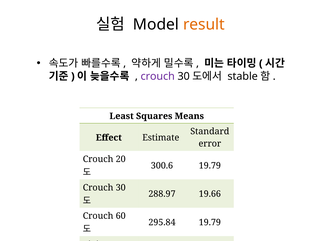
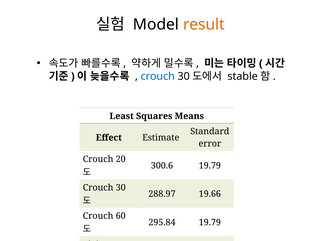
crouch colour: purple -> blue (158, 76)
